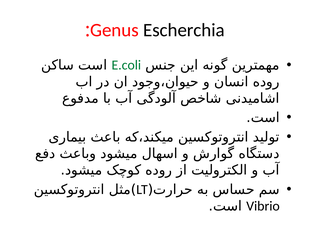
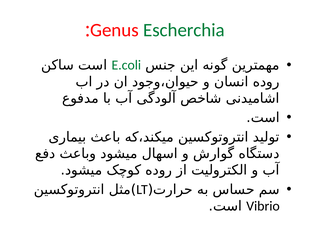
Escherchia colour: black -> green (184, 30)
